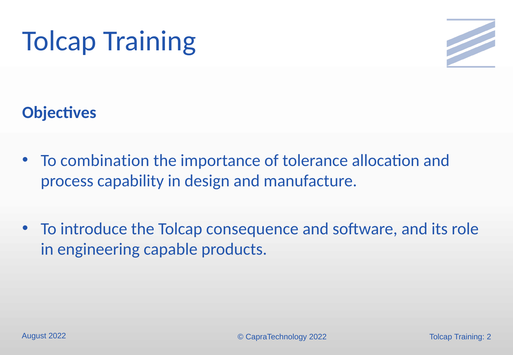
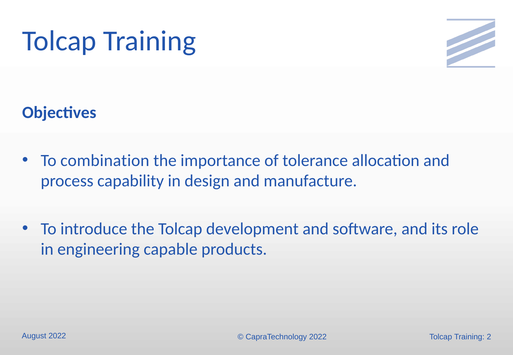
consequence: consequence -> development (252, 229)
